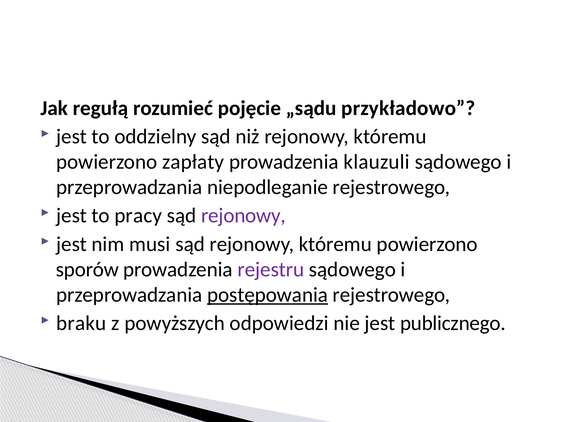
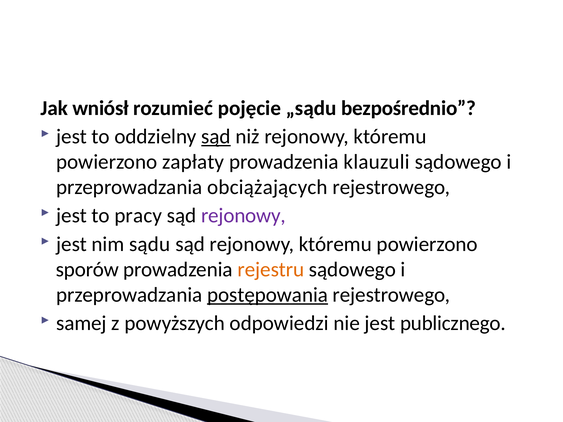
regułą: regułą -> wniósł (101, 108)
przykładowo: przykładowo -> bezpośrednio (408, 108)
sąd underline: none -> present (216, 137)
niepodleganie: niepodleganie -> obciążających (267, 187)
musi: musi -> sądu (150, 244)
rejestru colour: purple -> orange (271, 270)
braku: braku -> samej (81, 323)
